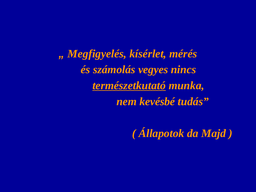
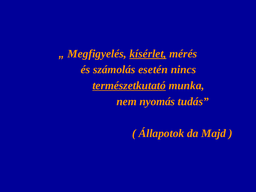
kísérlet underline: none -> present (148, 54)
vegyes: vegyes -> esetén (153, 70)
kevésbé: kevésbé -> nyomás (157, 102)
